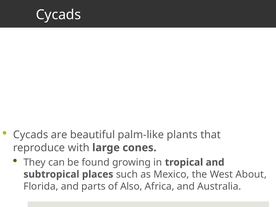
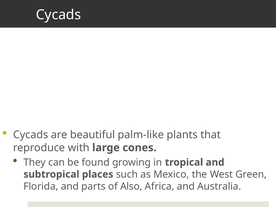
About: About -> Green (251, 174)
